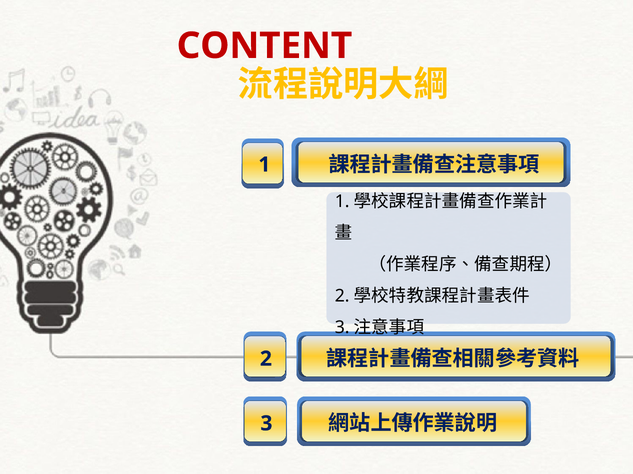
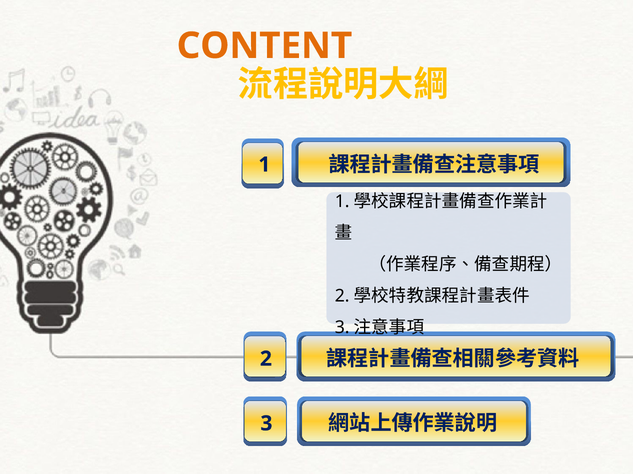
CONTENT colour: red -> orange (264, 46)
